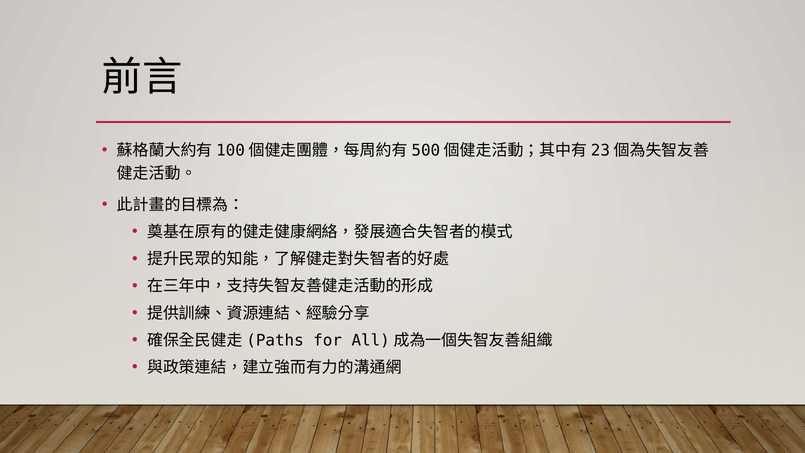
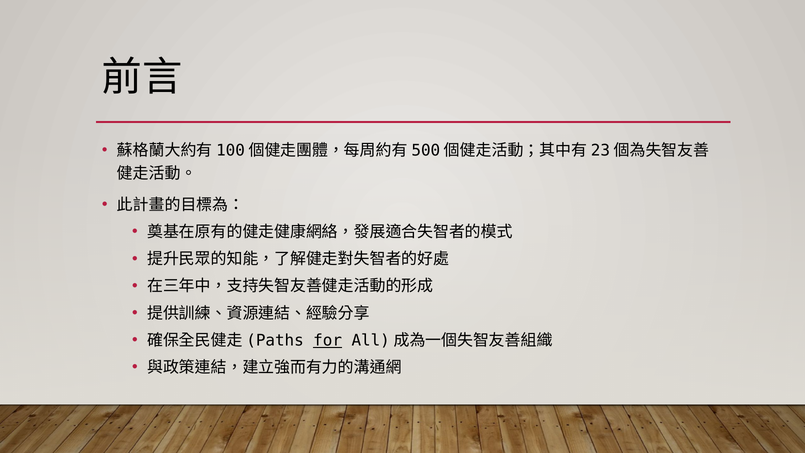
for underline: none -> present (328, 340)
